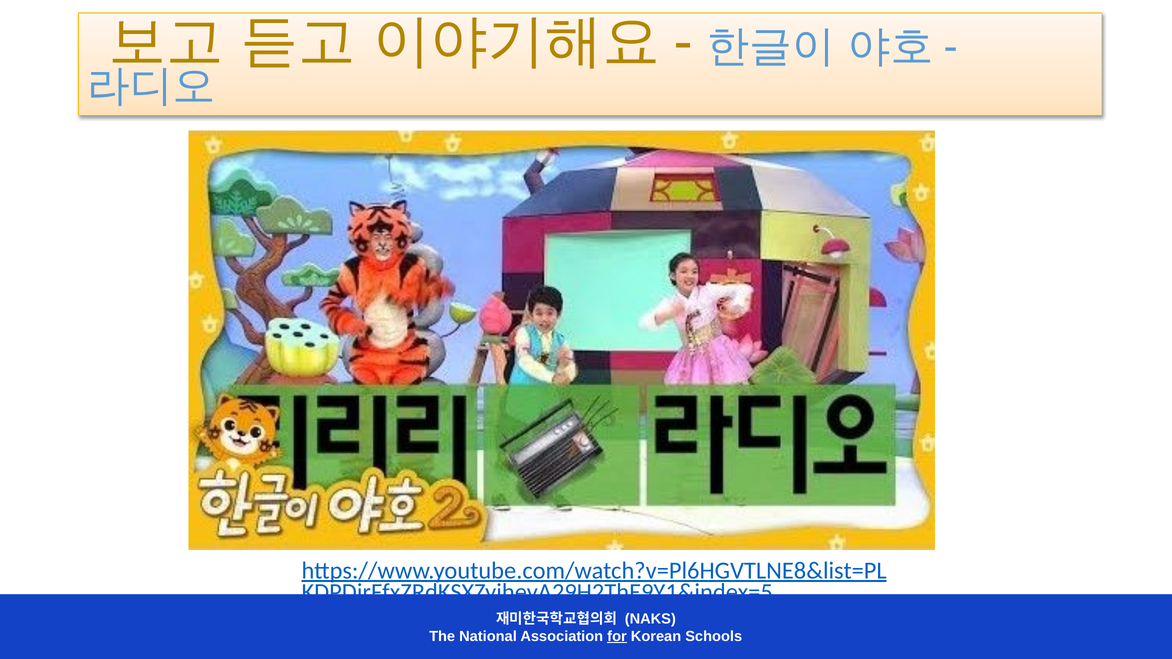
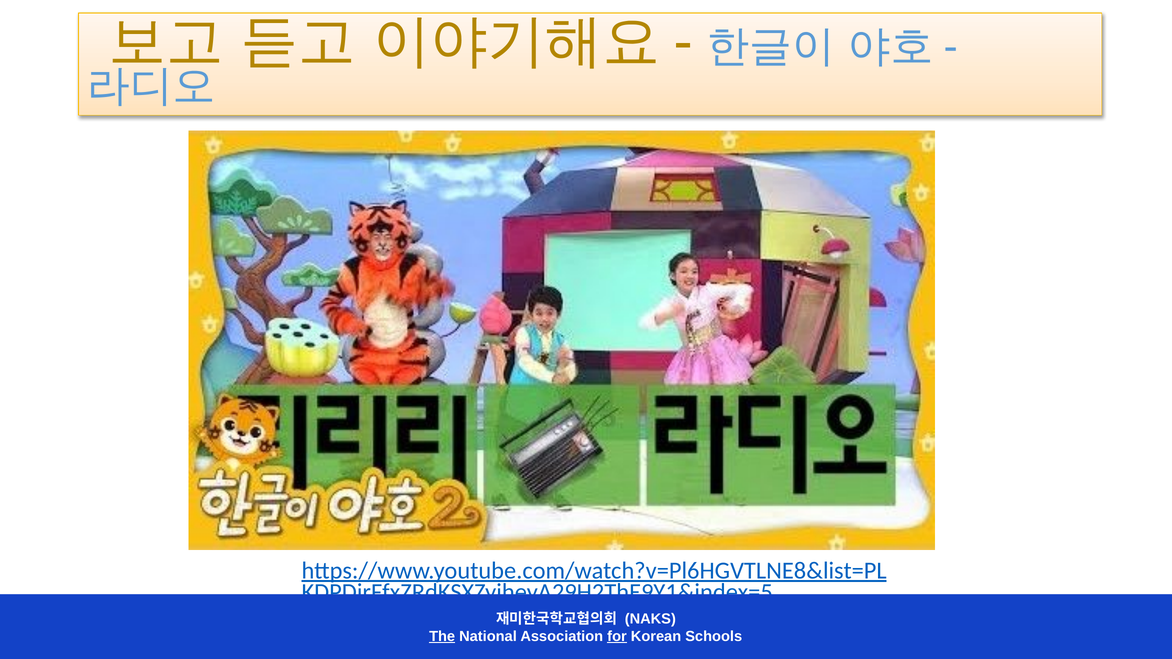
The underline: none -> present (442, 637)
